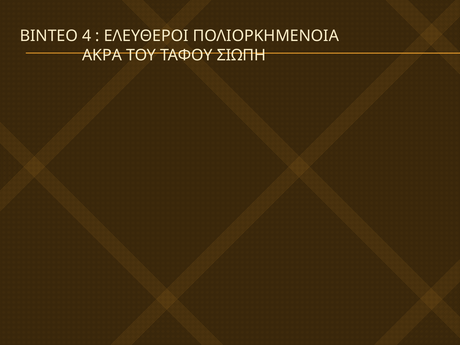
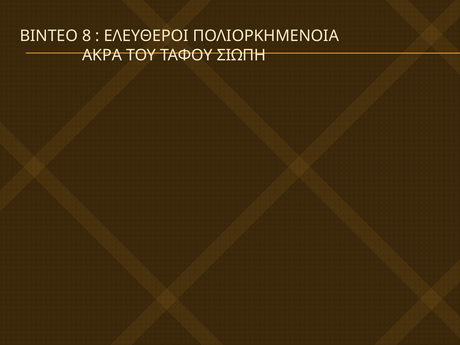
4: 4 -> 8 (87, 36)
